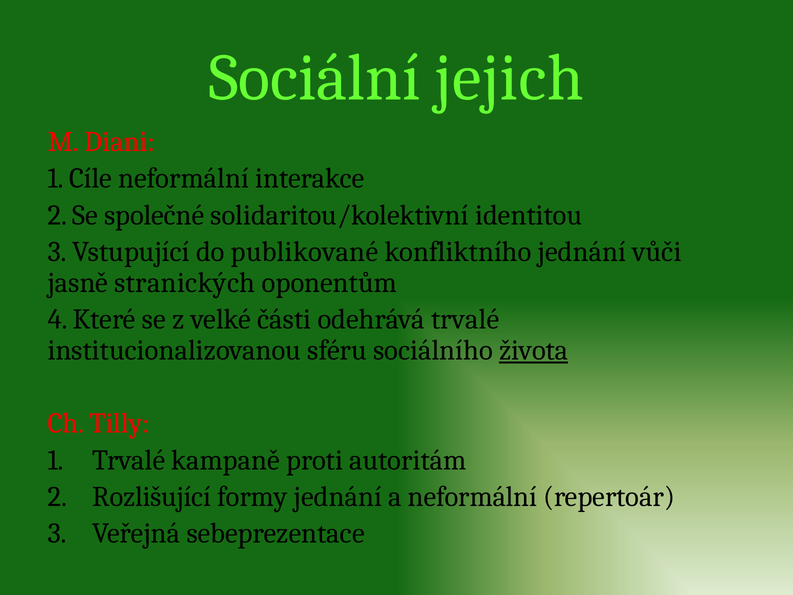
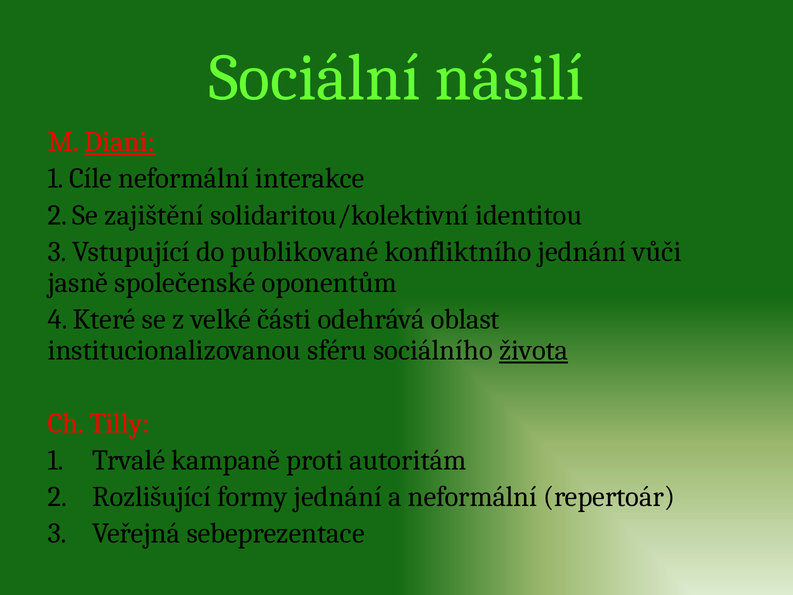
jejich: jejich -> násilí (510, 78)
Diani underline: none -> present (120, 142)
společné: společné -> zajištění (154, 215)
stranických: stranických -> společenské (185, 283)
odehrává trvalé: trvalé -> oblast (465, 319)
